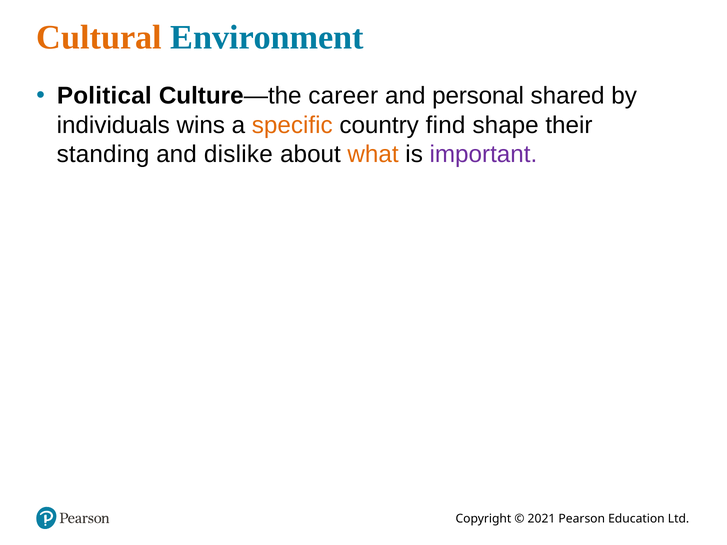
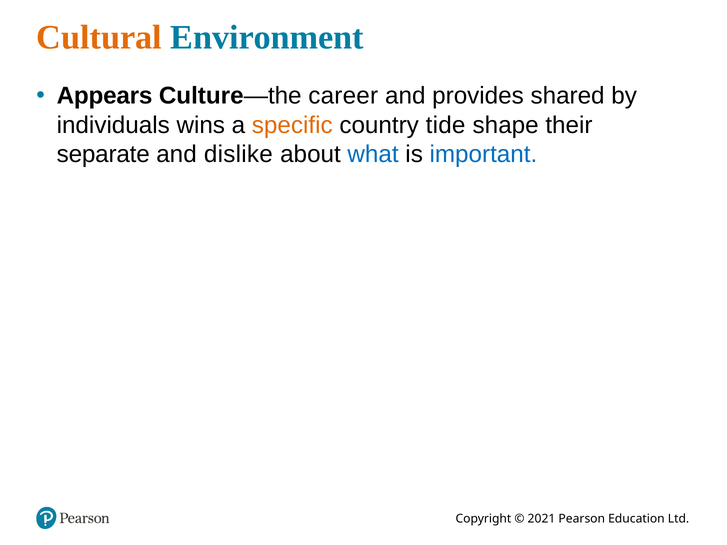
Political: Political -> Appears (105, 96)
personal: personal -> provides (478, 96)
find: find -> tide (446, 125)
standing: standing -> separate (103, 154)
what colour: orange -> blue (373, 154)
important colour: purple -> blue (483, 154)
